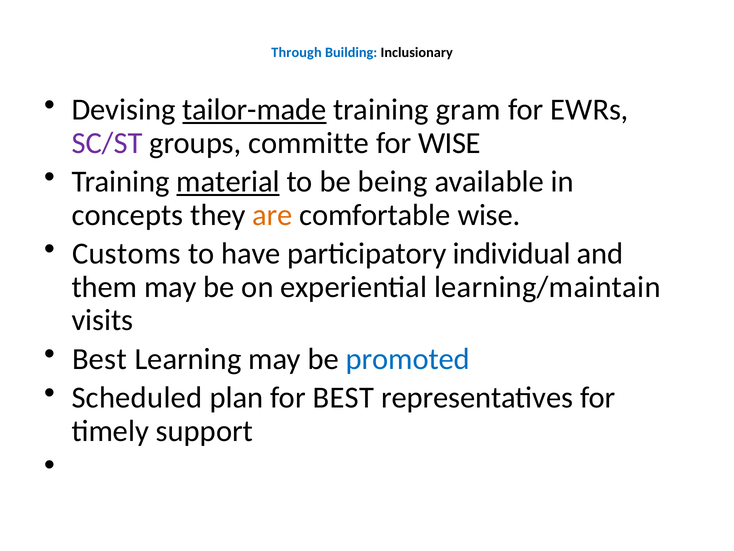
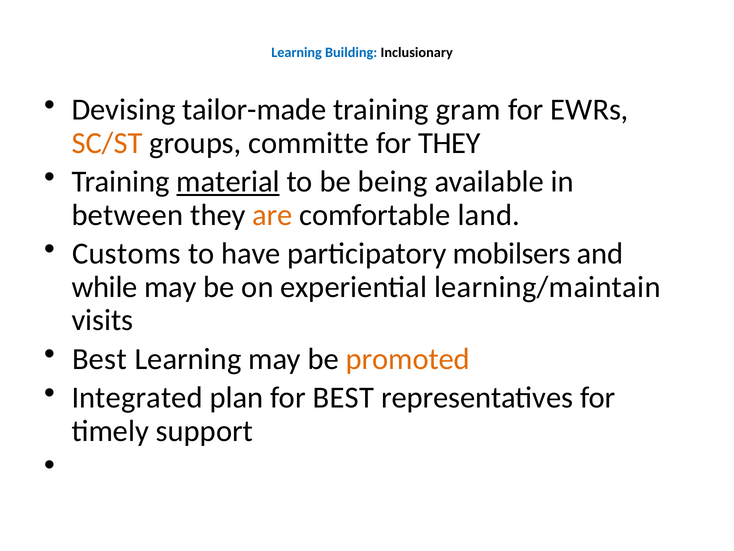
Through: Through -> Learning (297, 52)
tailor-made underline: present -> none (254, 110)
SC/ST colour: purple -> orange (107, 143)
for WISE: WISE -> THEY (449, 143)
concepts: concepts -> between (127, 215)
comfortable wise: wise -> land (489, 215)
individual: individual -> mobilsers (512, 254)
them: them -> while (105, 287)
promoted colour: blue -> orange (408, 359)
Scheduled: Scheduled -> Integrated (137, 397)
